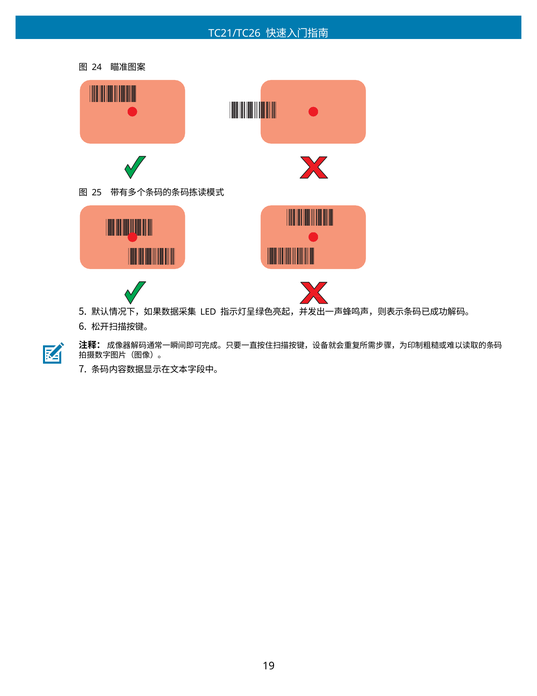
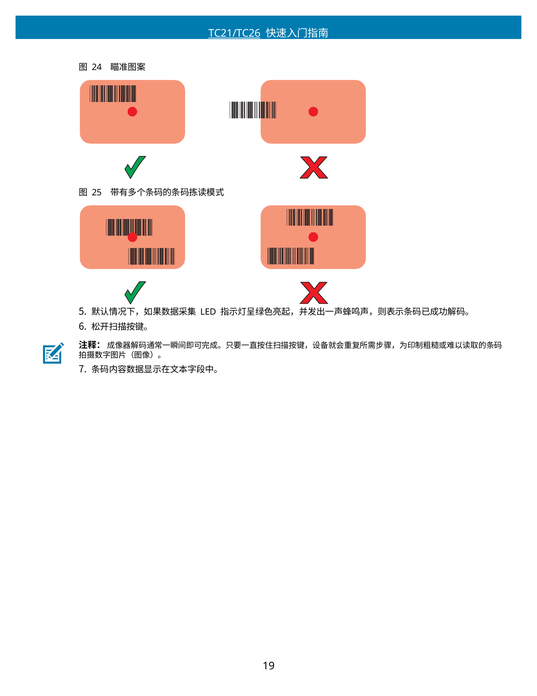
TC21/TC26 underline: none -> present (234, 33)
